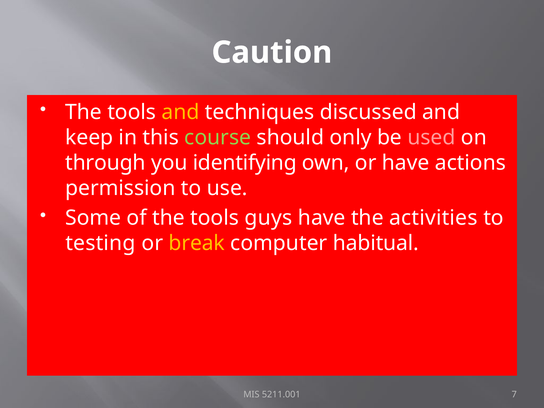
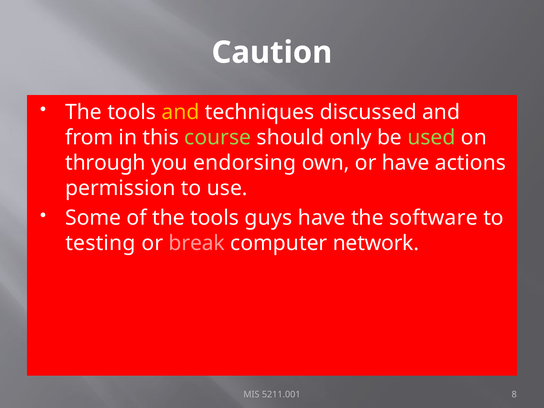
keep: keep -> from (89, 137)
used colour: pink -> light green (431, 137)
identifying: identifying -> endorsing (245, 163)
activities: activities -> software (433, 218)
break colour: yellow -> pink (197, 243)
habitual: habitual -> network (376, 243)
7: 7 -> 8 (514, 394)
